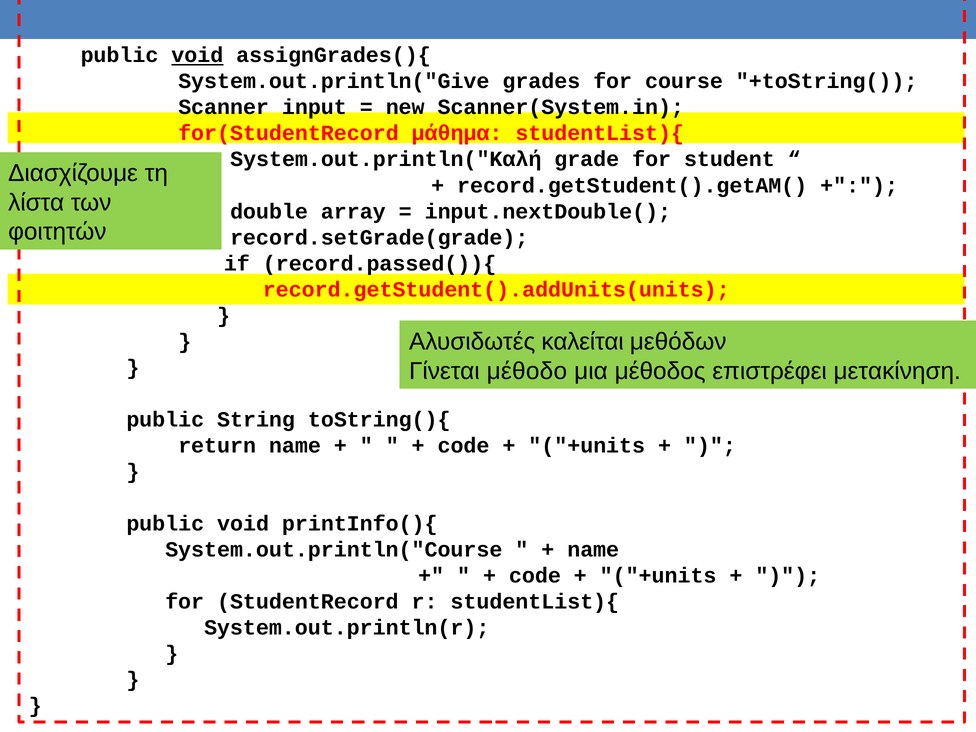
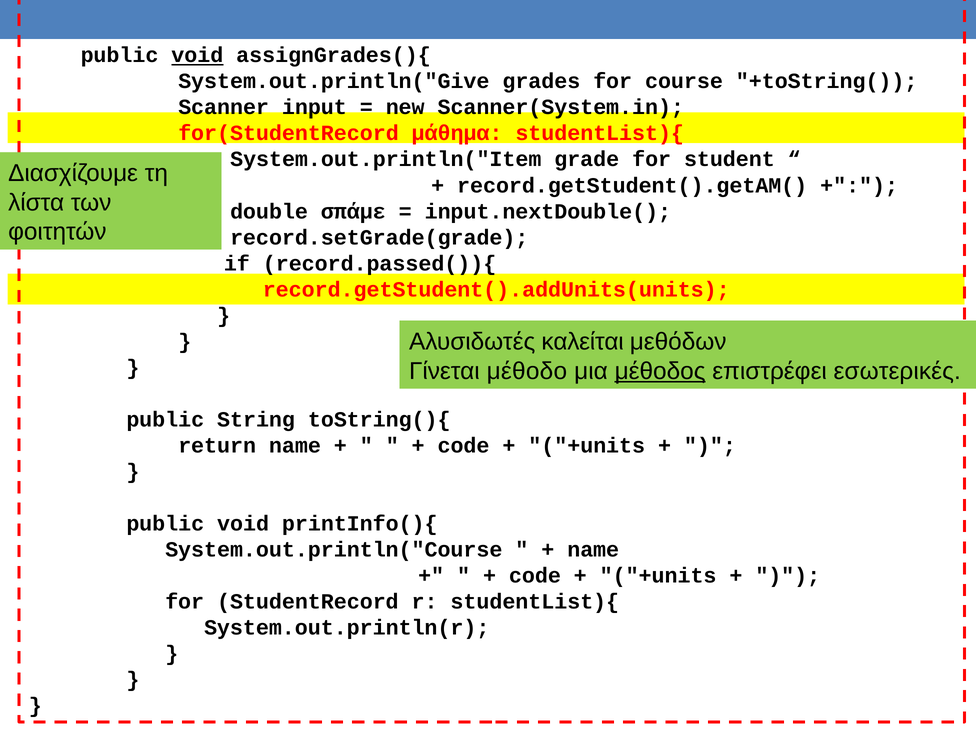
System.out.println("Καλή: System.out.println("Καλή -> System.out.println("Item (386, 159)
array: array -> σπάμε (353, 211)
μέθοδος underline: none -> present (660, 371)
μετακίνηση: μετακίνηση -> εσωτερικές (897, 371)
